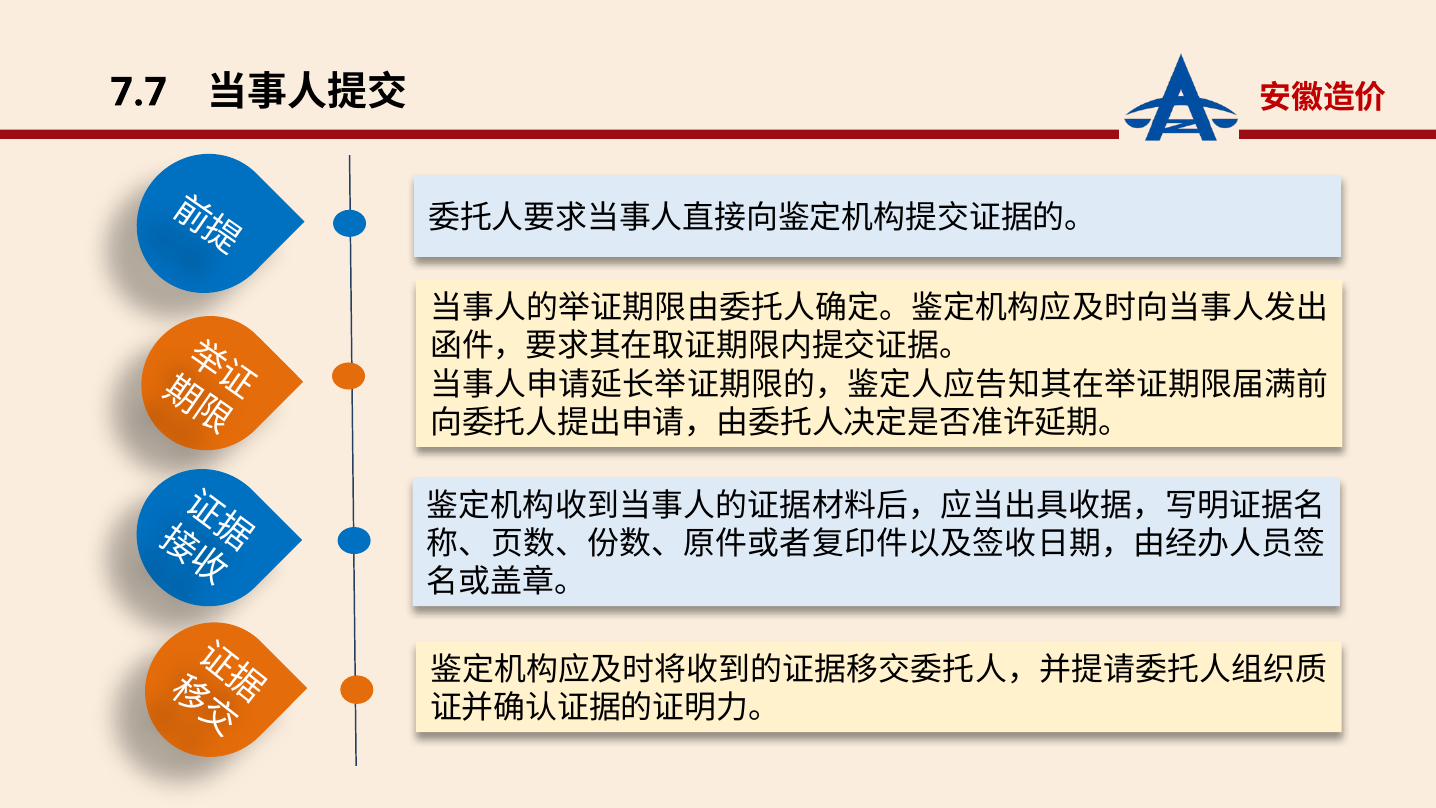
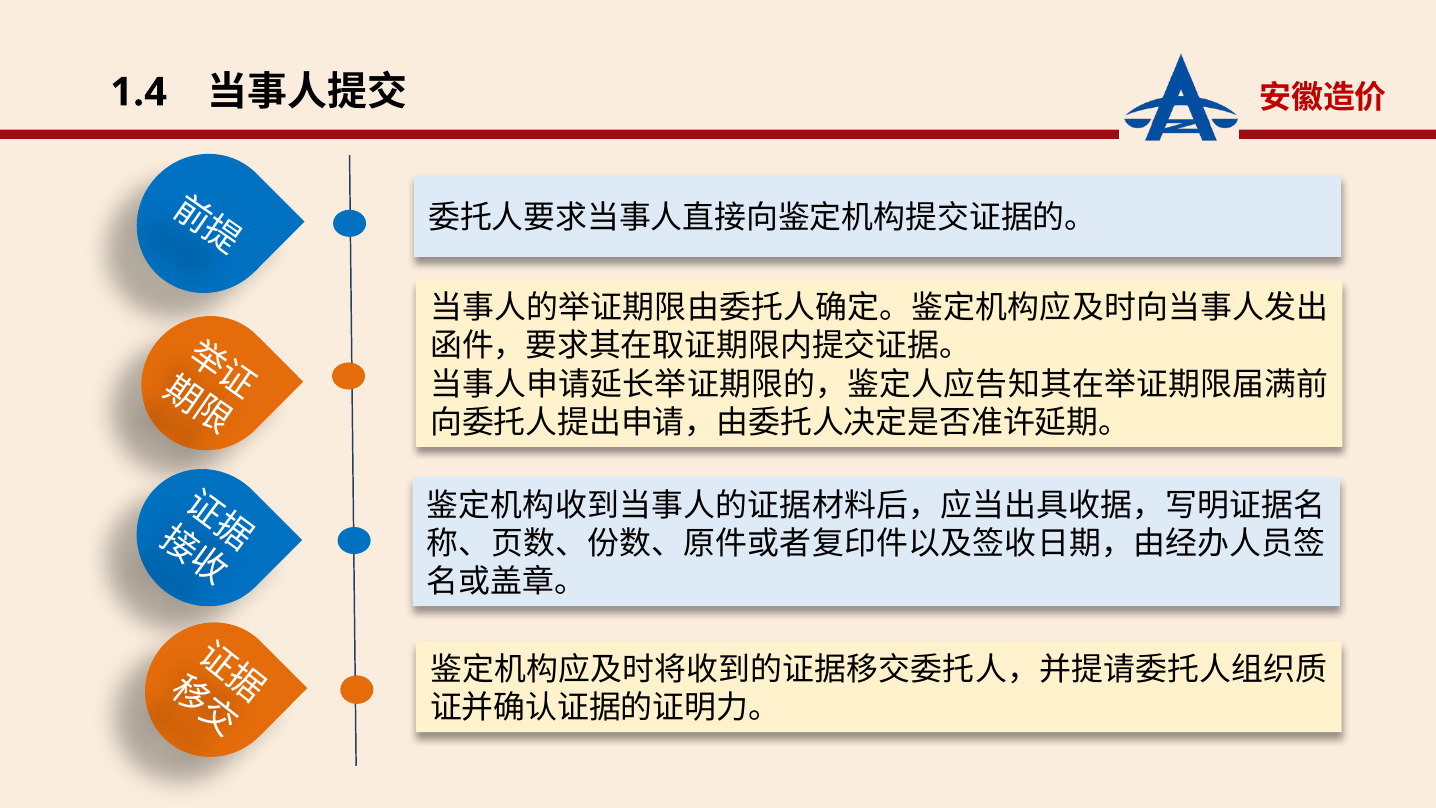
7.7: 7.7 -> 1.4 (139, 92)
